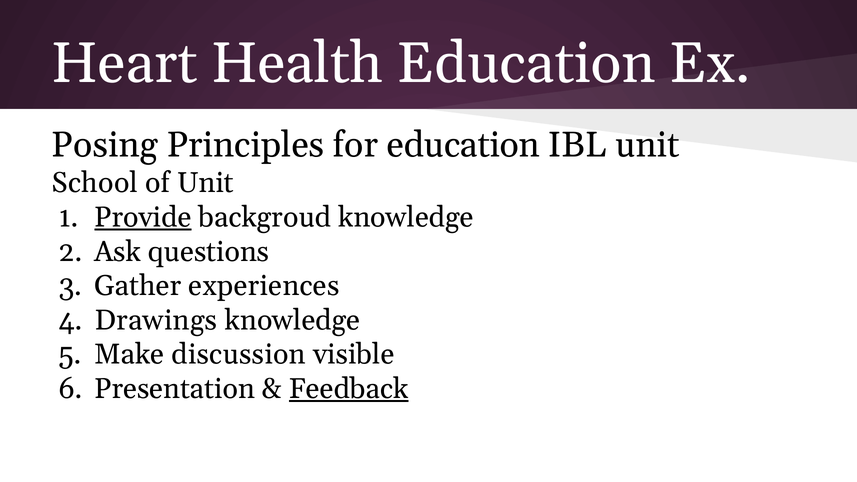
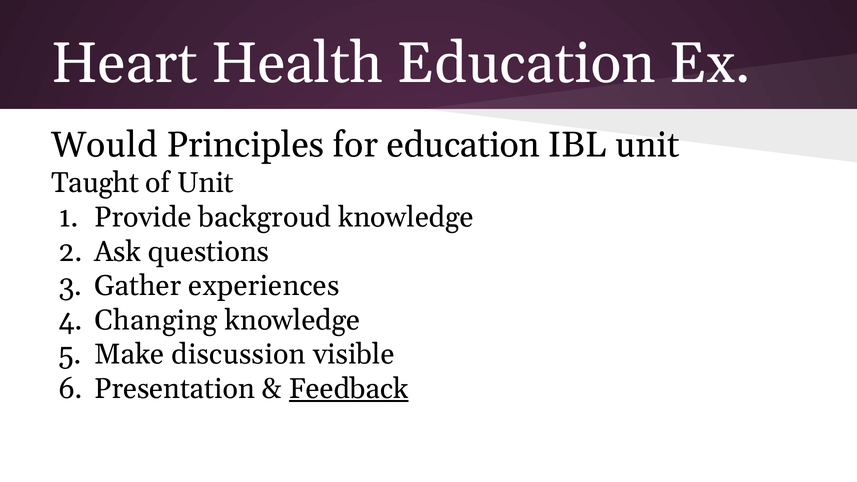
Posing: Posing -> Would (105, 145)
School: School -> Taught (95, 183)
Provide underline: present -> none (143, 217)
Drawings: Drawings -> Changing (156, 320)
